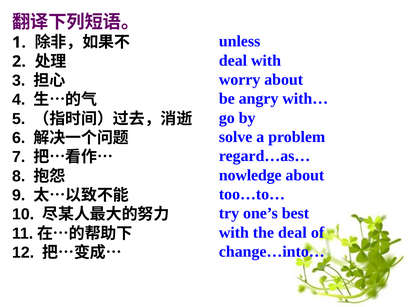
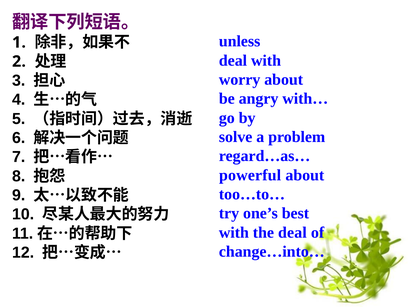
nowledge: nowledge -> powerful (250, 175)
